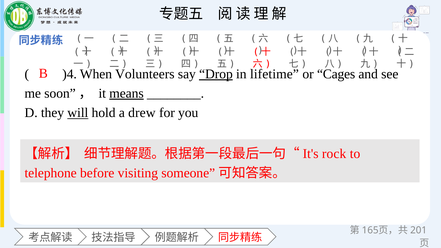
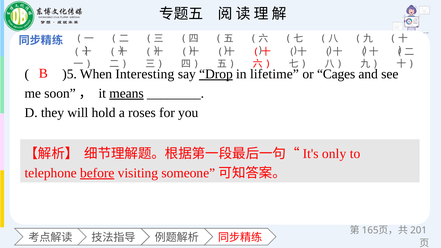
)4: )4 -> )5 (70, 74)
Volunteers: Volunteers -> Interesting (145, 74)
will underline: present -> none (78, 113)
drew: drew -> roses (142, 113)
rock: rock -> only (334, 154)
before underline: none -> present (97, 173)
